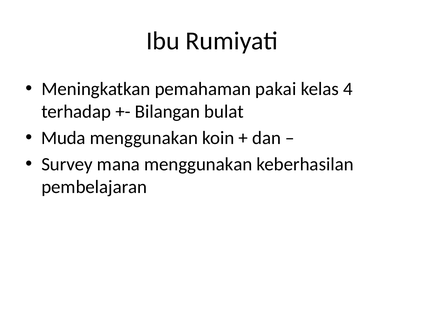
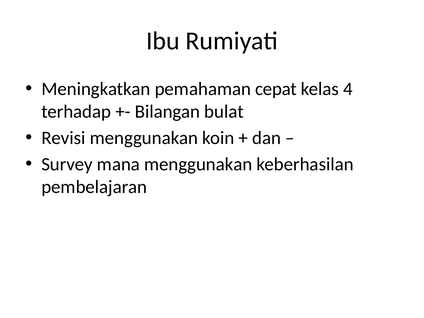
pakai: pakai -> cepat (276, 89)
Muda: Muda -> Revisi (63, 138)
